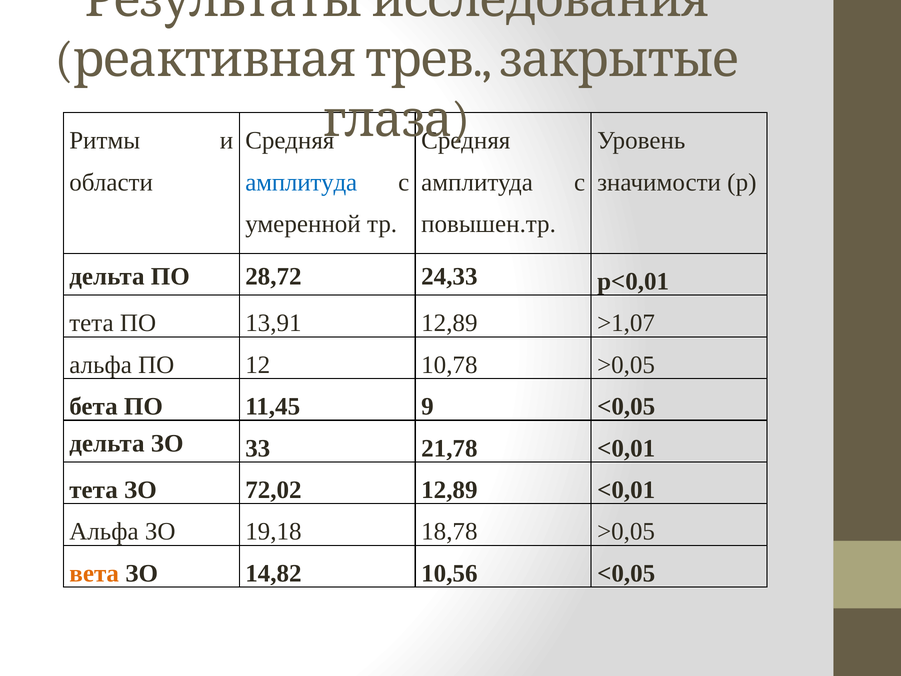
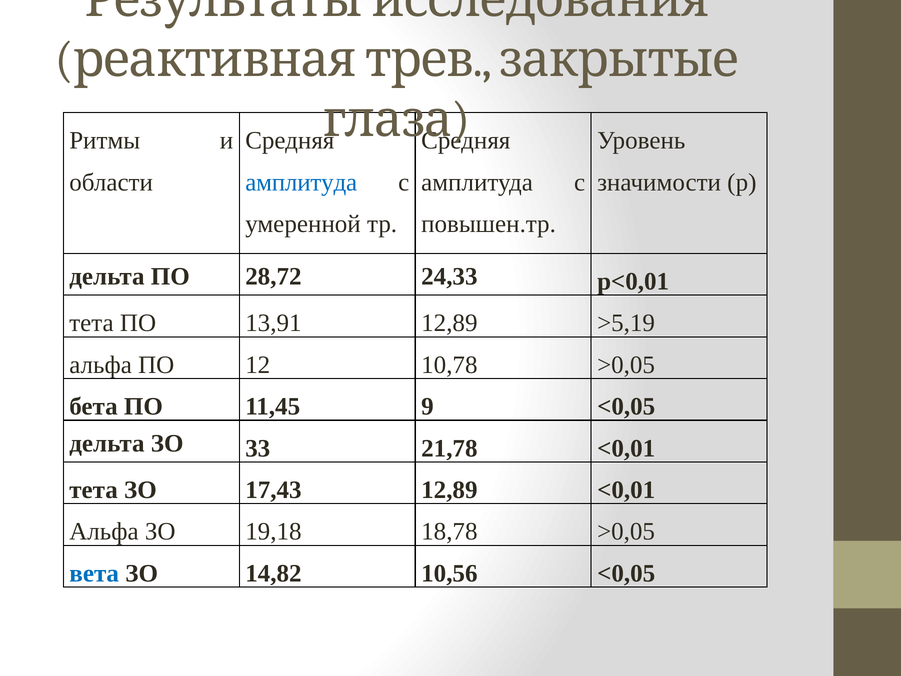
˃1,07: ˃1,07 -> ˃5,19 (626, 323)
72,02: 72,02 -> 17,43 (273, 490)
вета colour: orange -> blue (94, 573)
